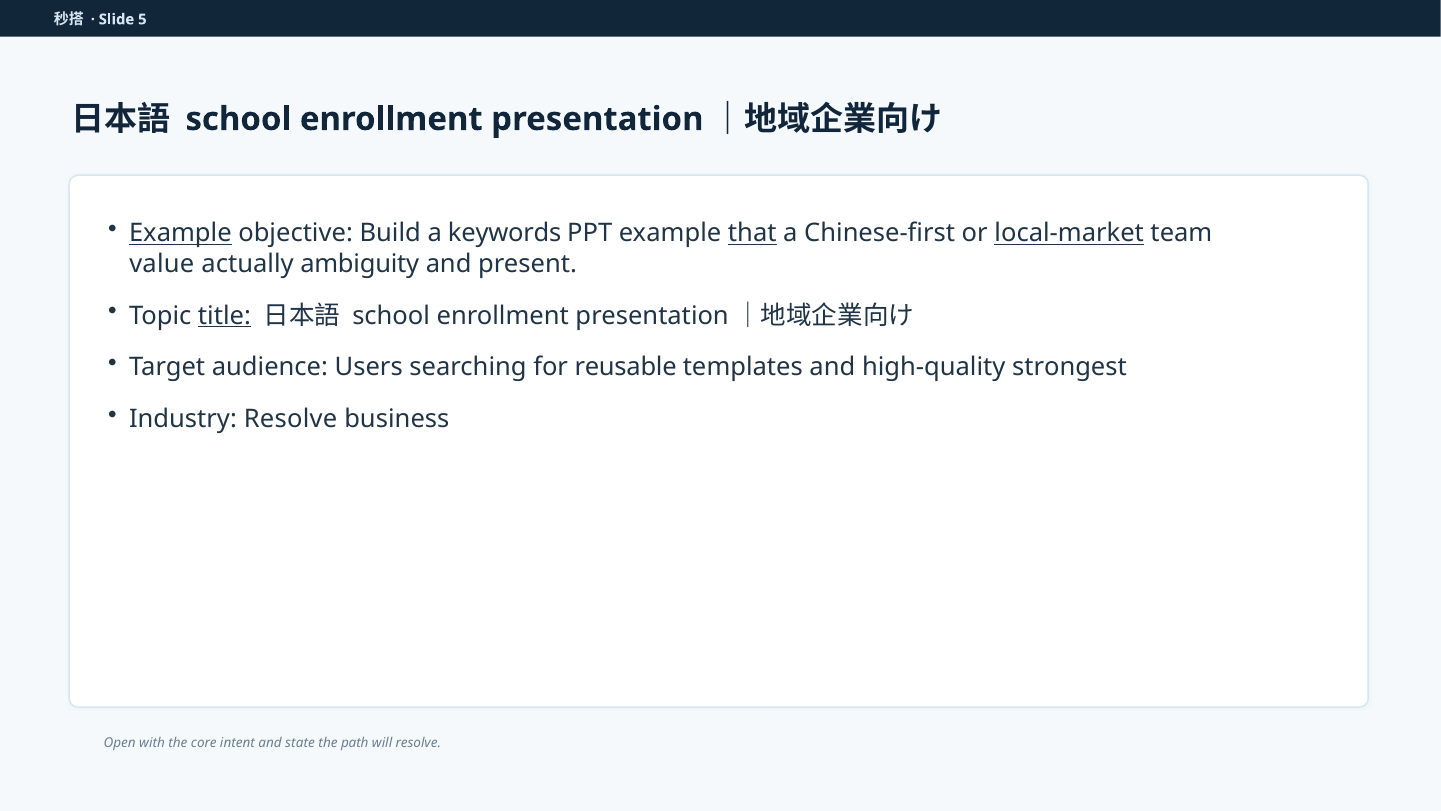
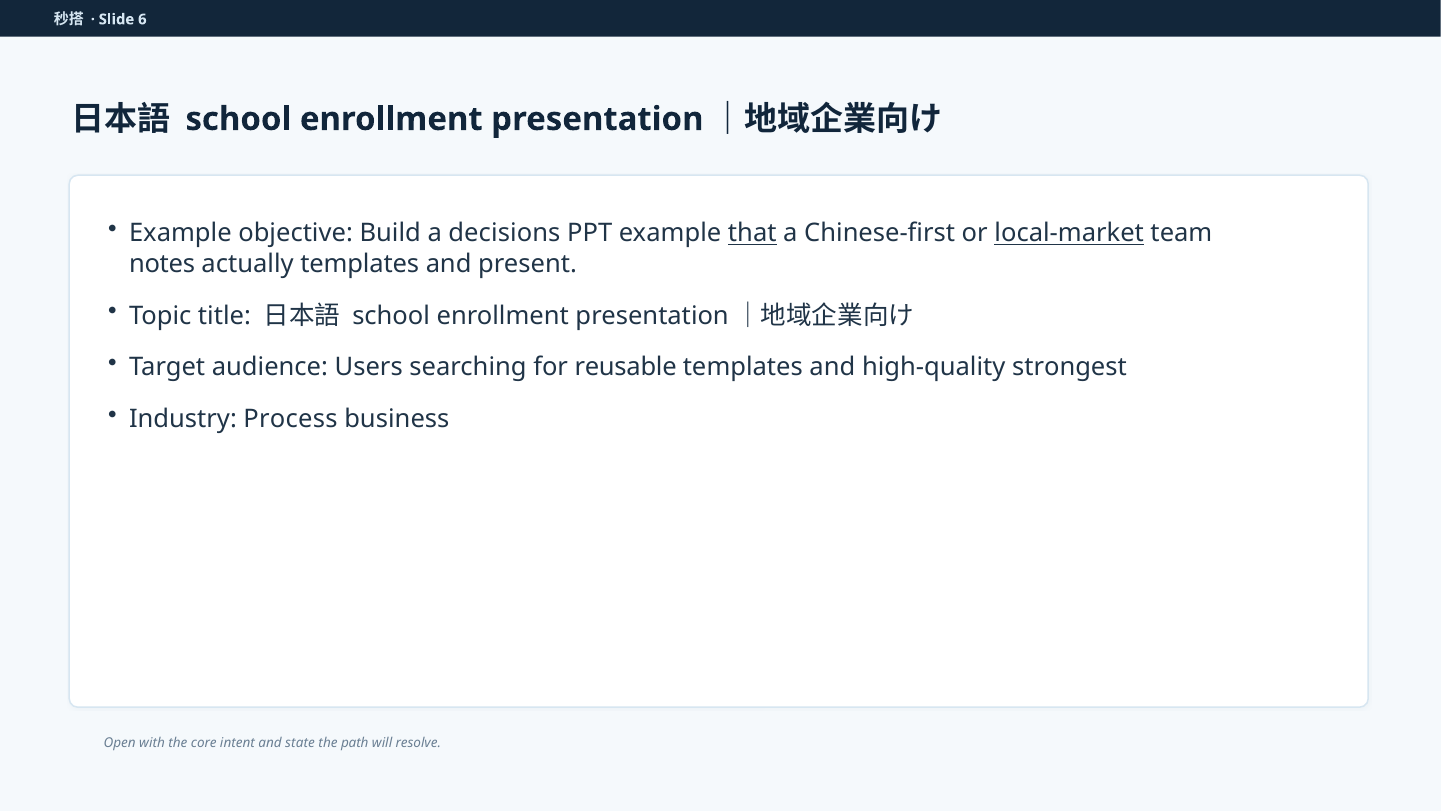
5: 5 -> 6 (142, 19)
Example underline: present -> none (180, 233)
keywords: keywords -> decisions (504, 233)
value: value -> notes (162, 264)
actually ambiguity: ambiguity -> templates (360, 264)
title underline: present -> none (224, 315)
Industry Resolve: Resolve -> Process (291, 419)
